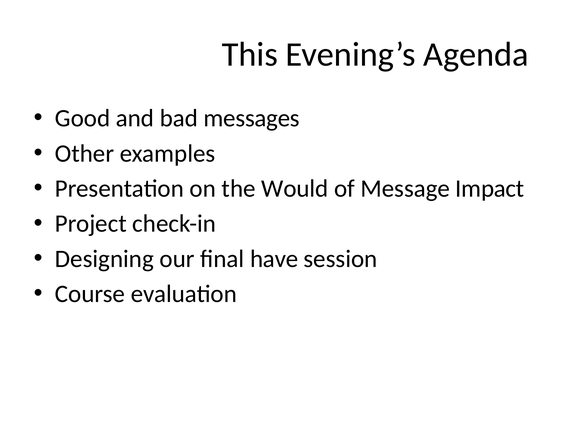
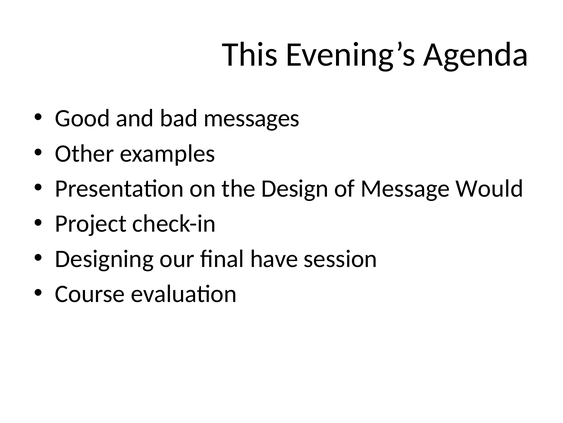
Would: Would -> Design (295, 188)
Impact: Impact -> Would (490, 188)
